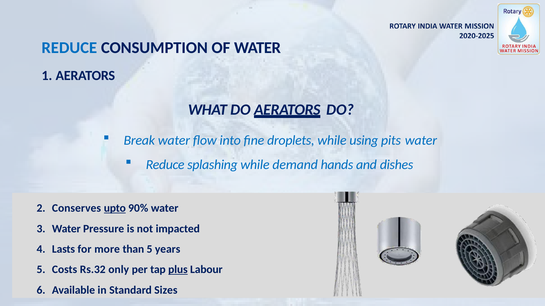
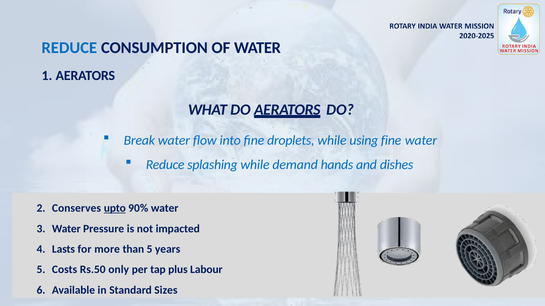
using pits: pits -> fine (391, 141)
Rs.32: Rs.32 -> Rs.50 (93, 270)
plus underline: present -> none (178, 270)
